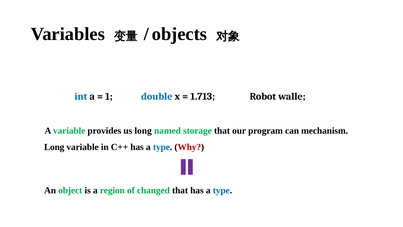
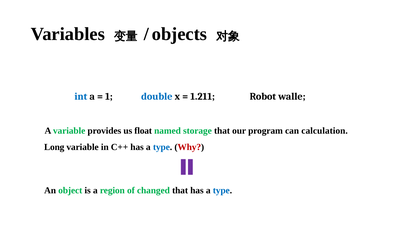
1.713: 1.713 -> 1.211 (203, 96)
us long: long -> float (143, 131)
mechanism: mechanism -> calculation (325, 131)
